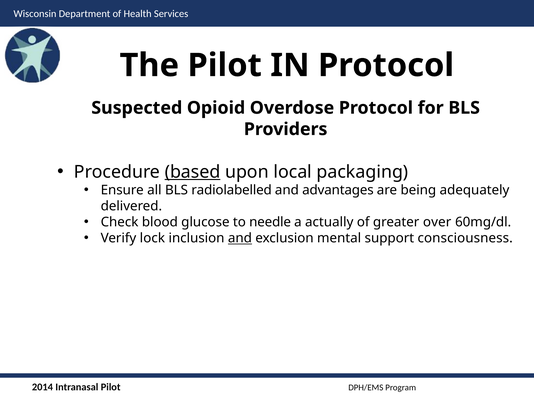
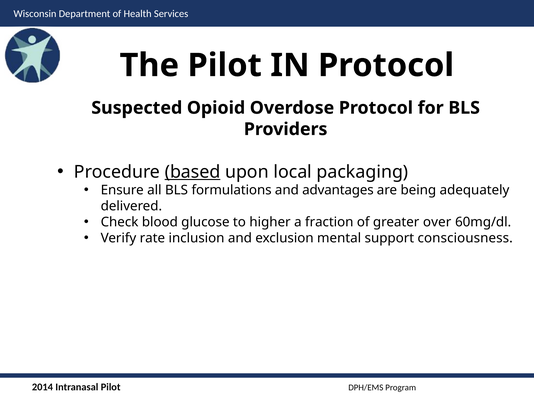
radiolabelled: radiolabelled -> formulations (232, 190)
needle: needle -> higher (270, 223)
actually: actually -> fraction (329, 223)
lock: lock -> rate (152, 239)
and underline: present -> none (240, 239)
